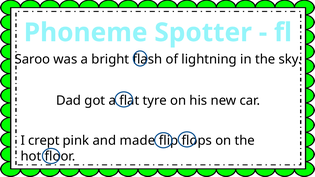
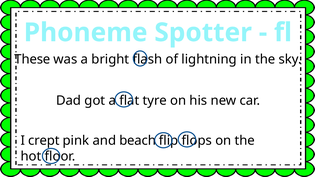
Saroo: Saroo -> These (32, 59)
made: made -> beach (138, 141)
